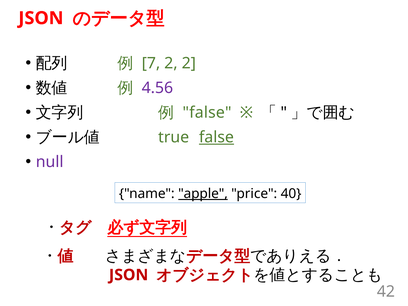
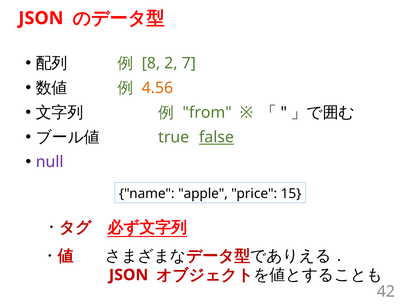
7: 7 -> 8 (151, 63)
2 2: 2 -> 7 (189, 63)
4.56 colour: purple -> orange (157, 88)
false: false -> from (207, 113)
apple underline: present -> none (203, 194)
40: 40 -> 15 (291, 194)
